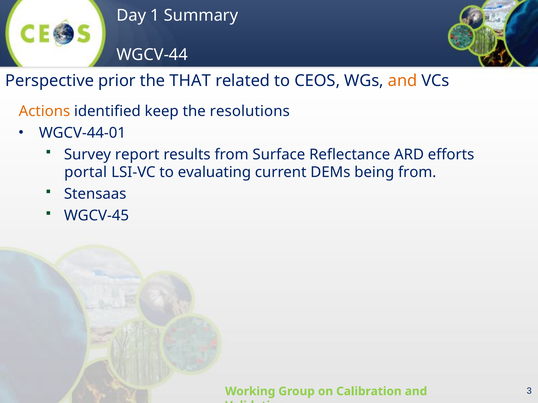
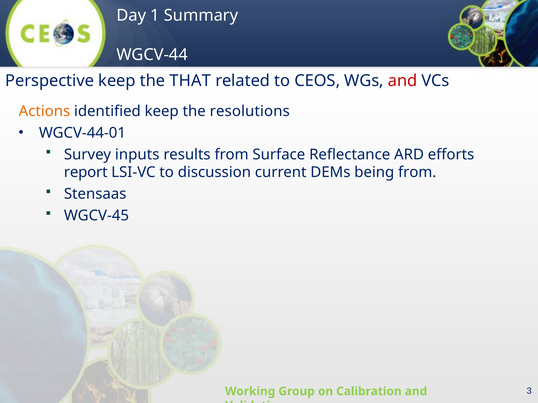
Perspective prior: prior -> keep (117, 81)
and colour: orange -> red (403, 81)
report: report -> inputs (137, 155)
portal: portal -> report (86, 173)
evaluating: evaluating -> discussion (214, 173)
